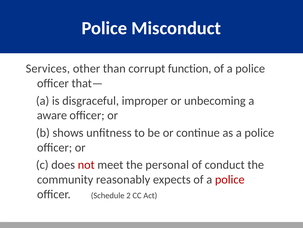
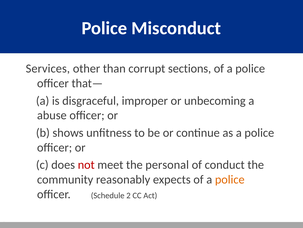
function: function -> sections (190, 68)
aware: aware -> abuse (52, 115)
police colour: red -> orange (230, 179)
